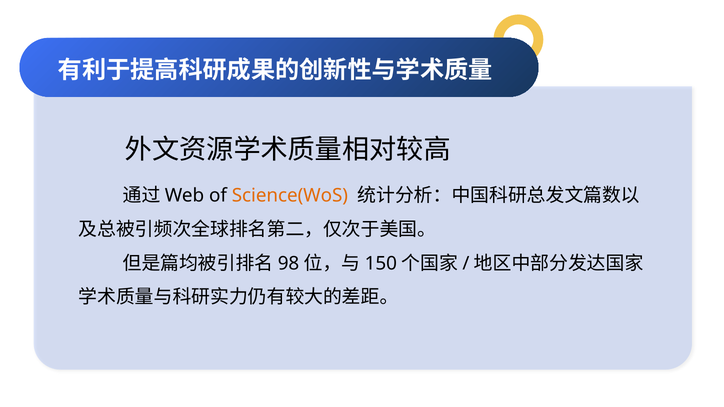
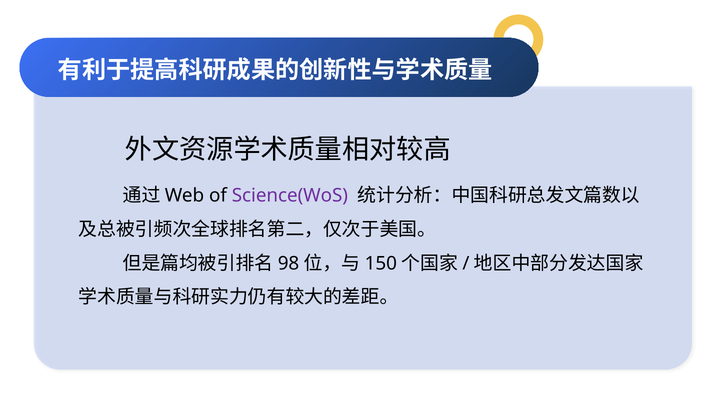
Science(WoS colour: orange -> purple (290, 196)
